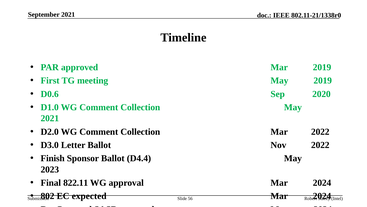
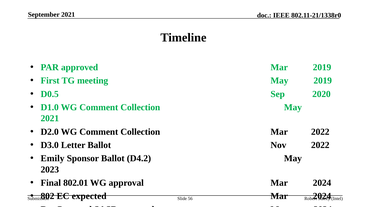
D0.6: D0.6 -> D0.5 (50, 94)
Finish: Finish -> Emily (53, 158)
D4.4: D4.4 -> D4.2 (139, 158)
822.11: 822.11 -> 802.01 (76, 182)
